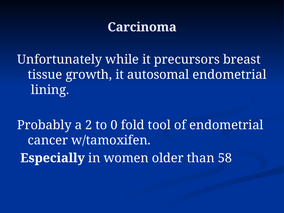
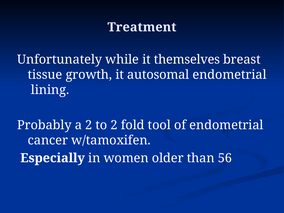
Carcinoma: Carcinoma -> Treatment (142, 27)
precursors: precursors -> themselves (187, 60)
to 0: 0 -> 2 (114, 125)
58: 58 -> 56 (225, 158)
